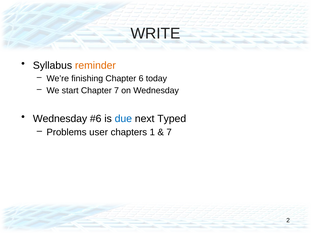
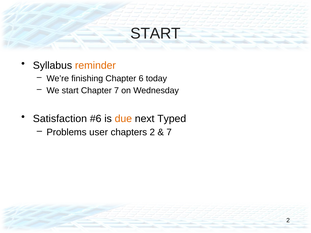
WRITE: WRITE -> START (156, 33)
Wednesday: Wednesday -> Satisfaction (60, 119)
due colour: blue -> orange (123, 119)
chapters 1: 1 -> 2 (152, 132)
